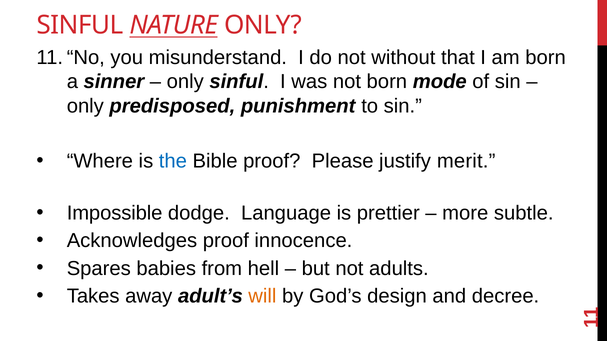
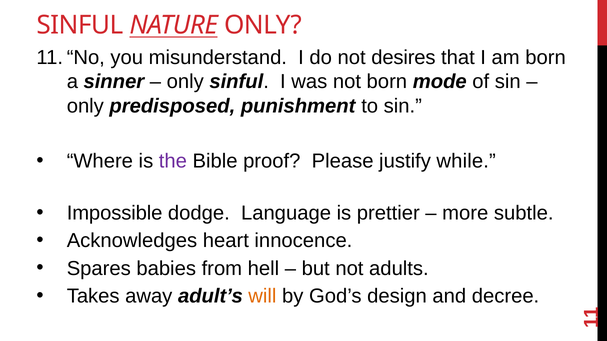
without: without -> desires (403, 58)
the colour: blue -> purple (173, 161)
merit: merit -> while (466, 161)
Acknowledges proof: proof -> heart (226, 241)
